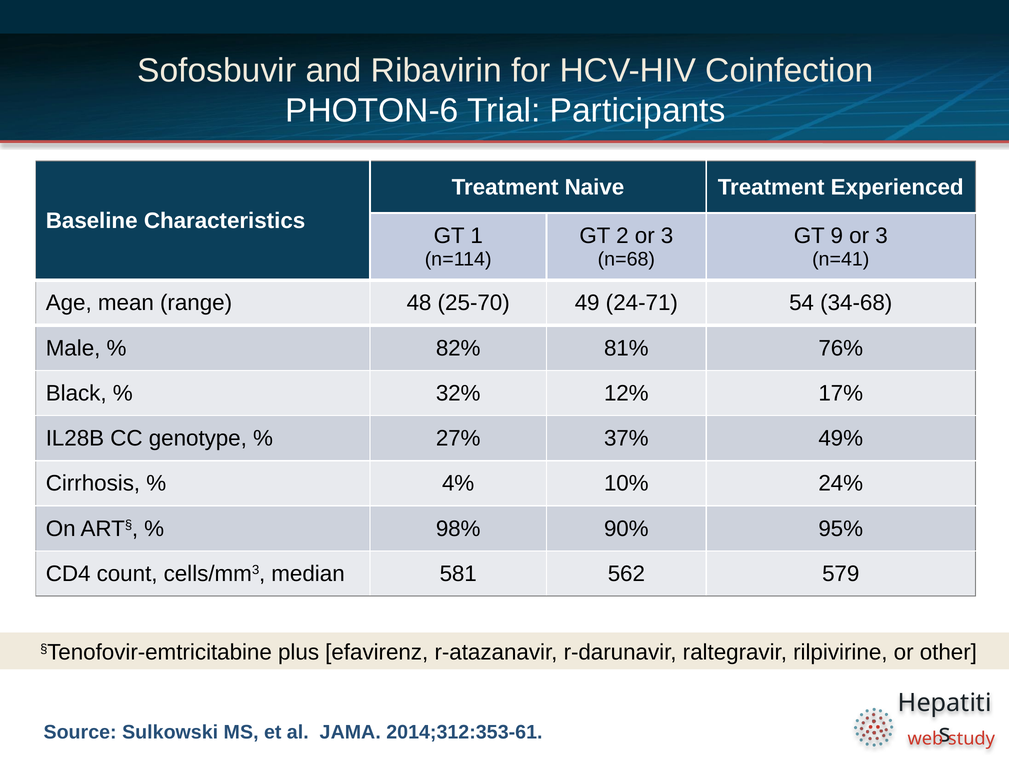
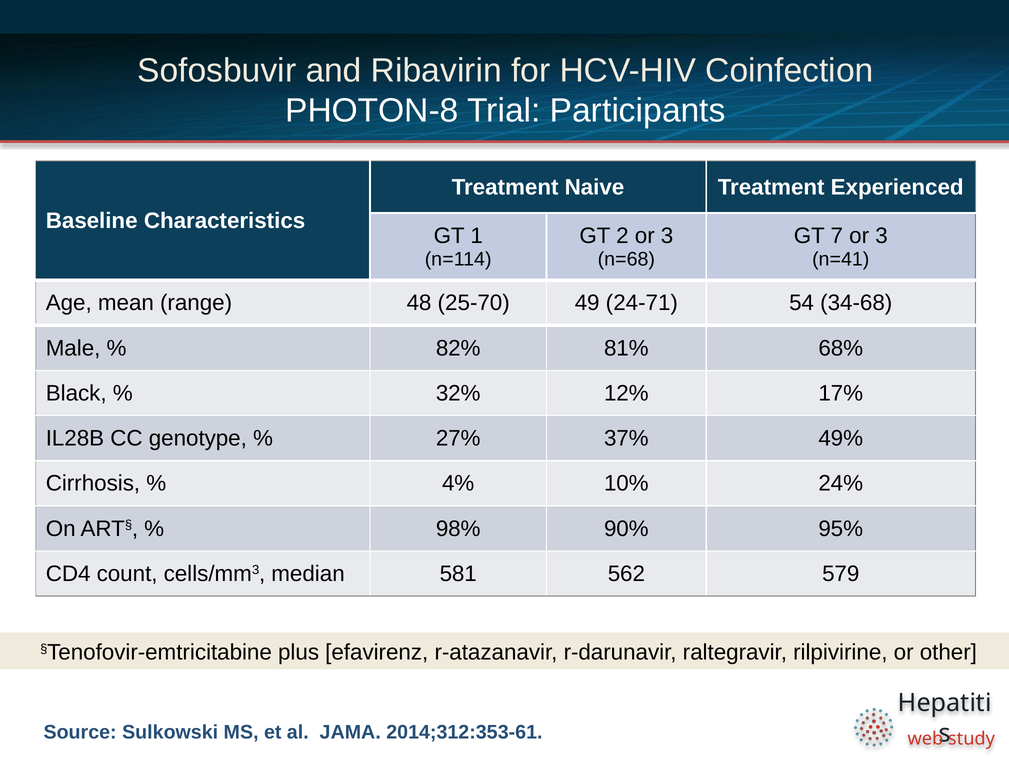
PHOTON-6: PHOTON-6 -> PHOTON-8 (372, 111)
9: 9 -> 7 (837, 236)
76%: 76% -> 68% (841, 348)
